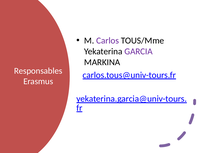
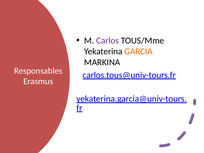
GARCIA colour: purple -> orange (139, 51)
